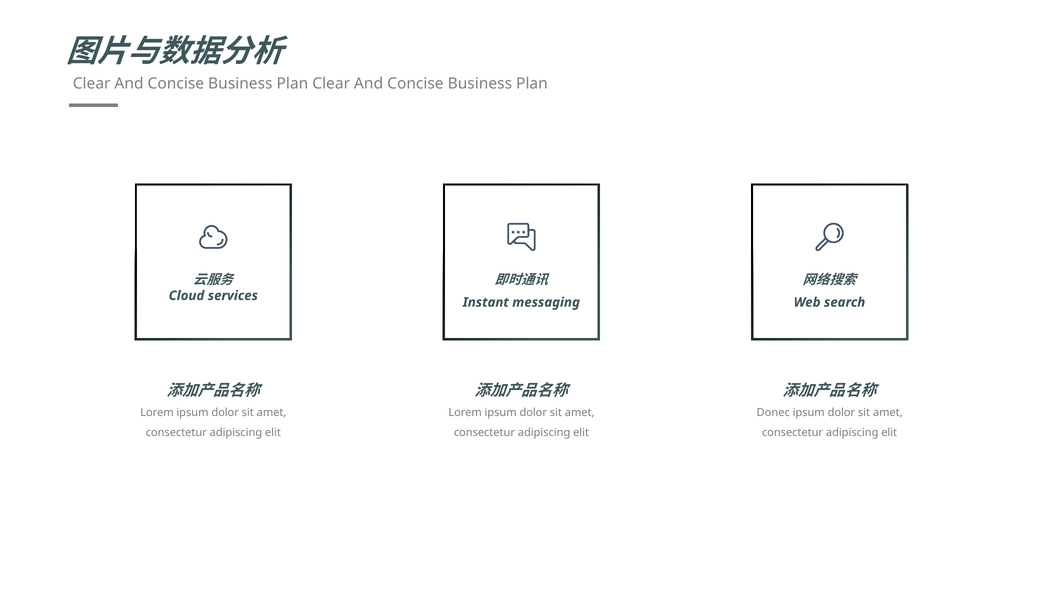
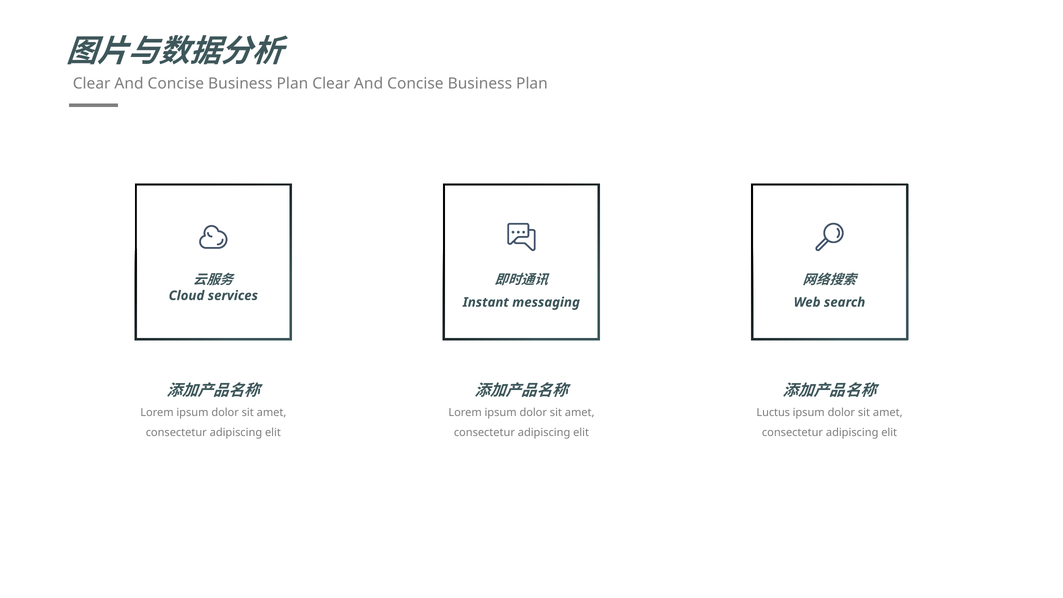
Donec: Donec -> Luctus (773, 413)
